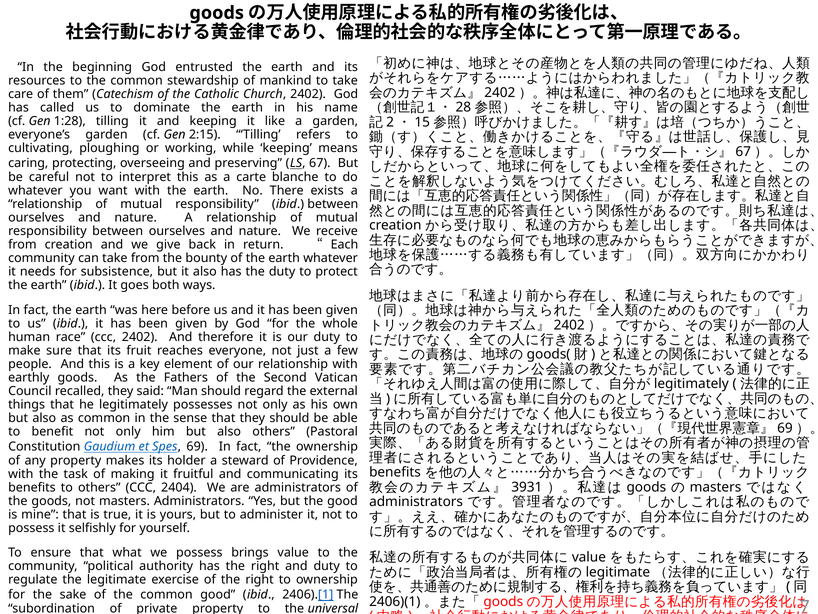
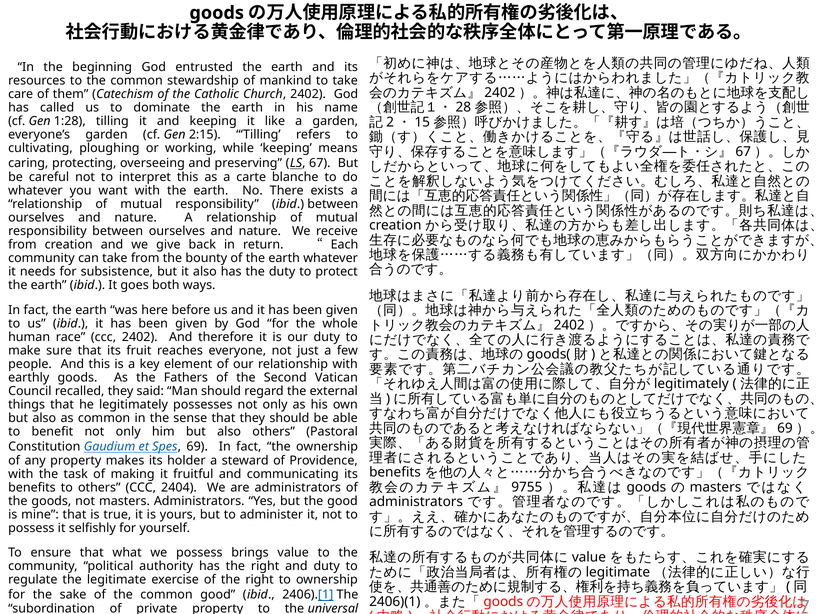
3931: 3931 -> 9755 (527, 487)
